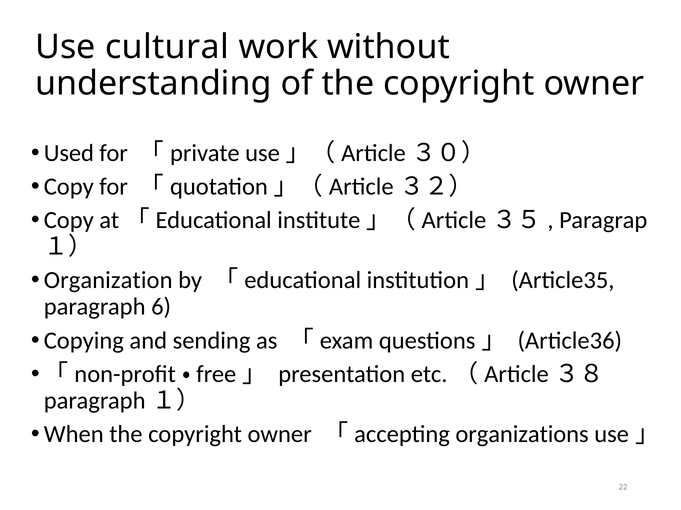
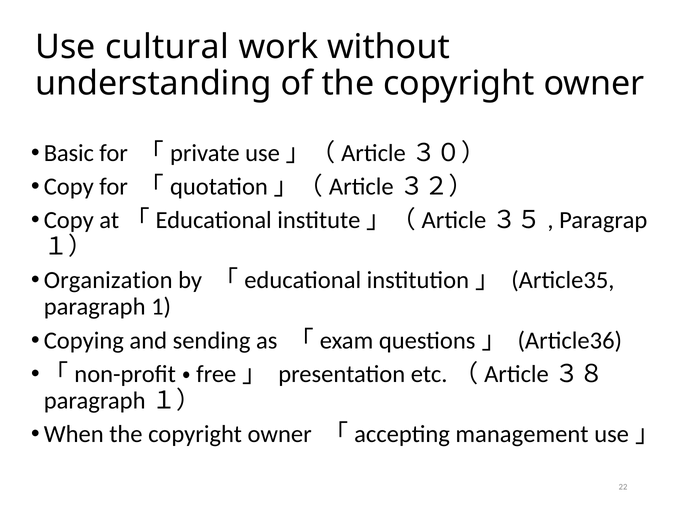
Used: Used -> Basic (69, 153)
6: 6 -> 1 (161, 307)
organizations: organizations -> management (522, 435)
